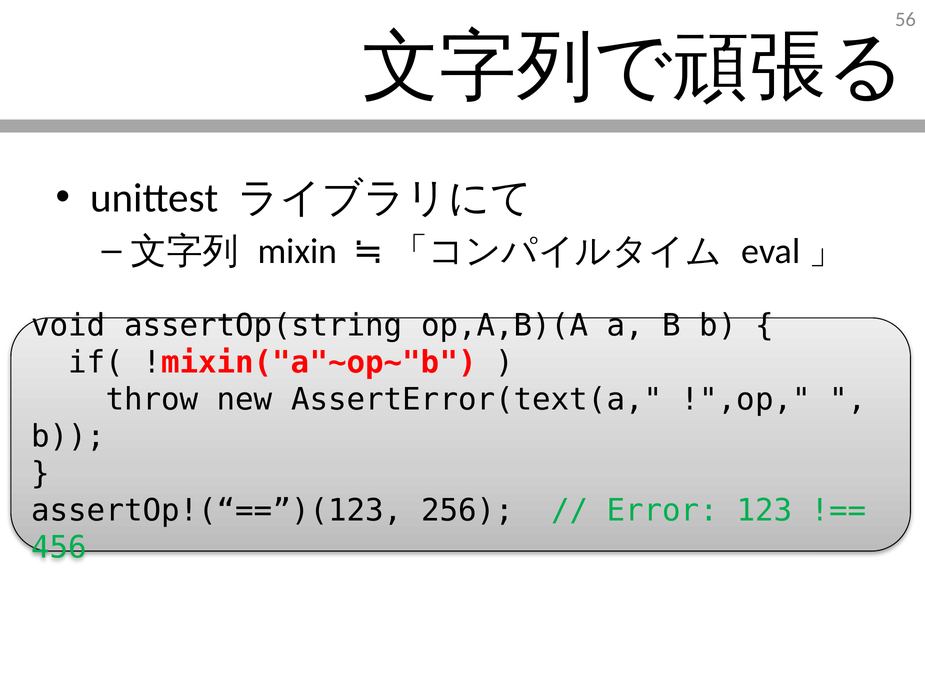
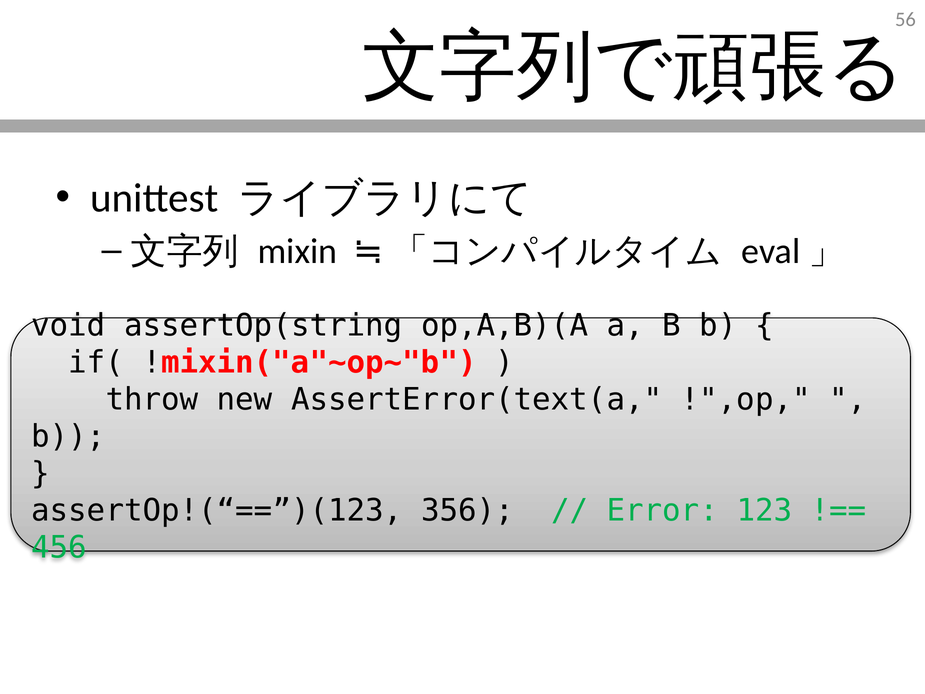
256: 256 -> 356 (467, 510)
